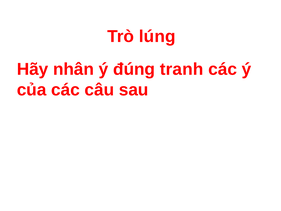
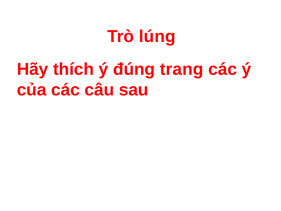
nhân: nhân -> thích (74, 69)
tranh: tranh -> trang (182, 69)
